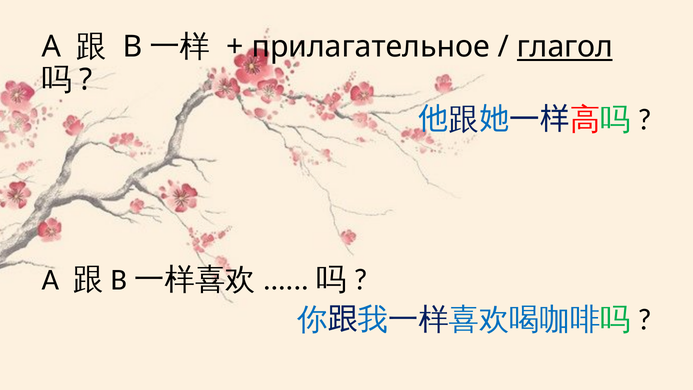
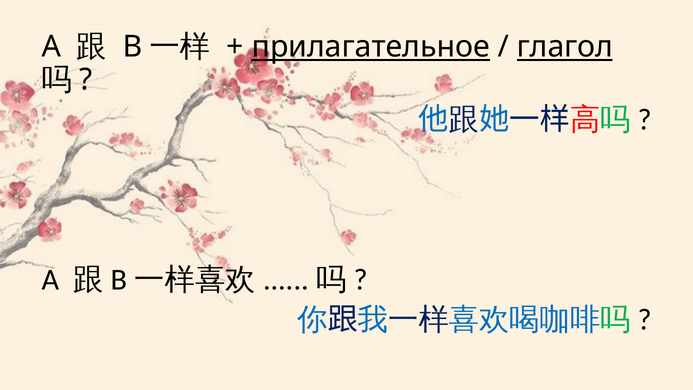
прилагательное underline: none -> present (371, 47)
